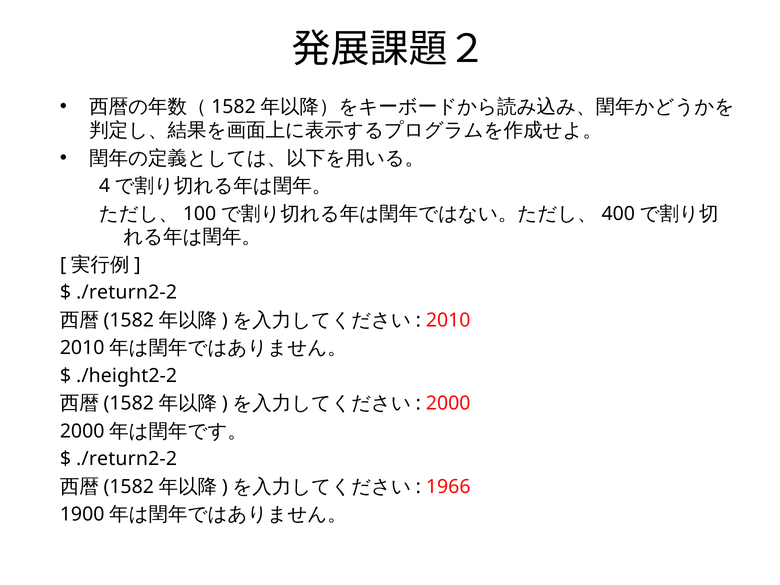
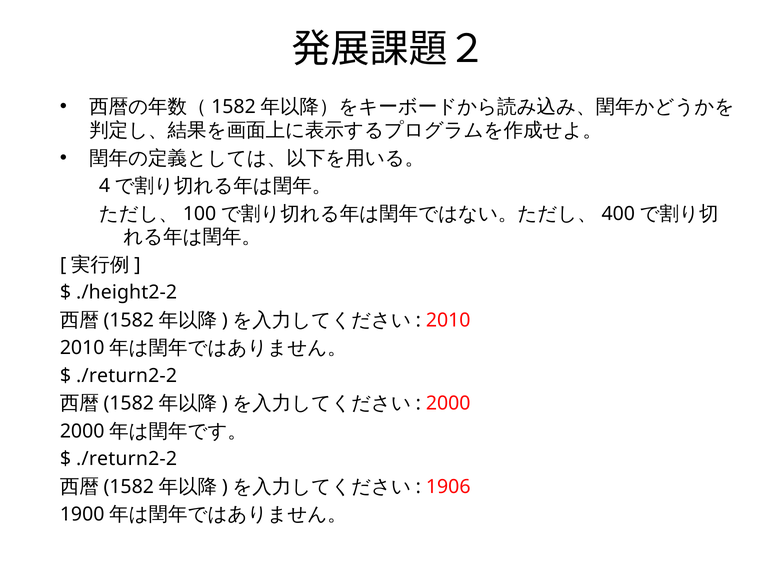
./return2-2: ./return2-2 -> ./height2-2 (127, 293)
./height2-2: ./height2-2 -> ./return2-2 (127, 376)
1966: 1966 -> 1906 (448, 487)
